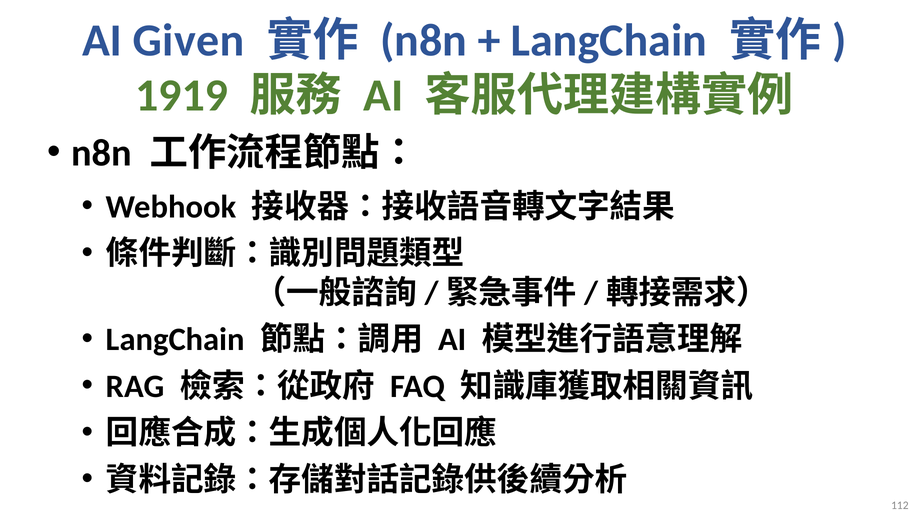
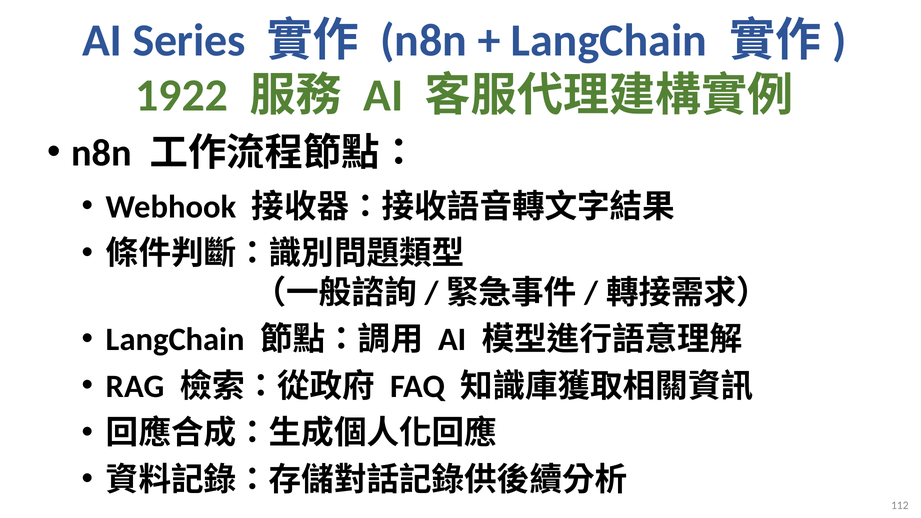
Given: Given -> Series (189, 40)
1919: 1919 -> 1922 (182, 96)
